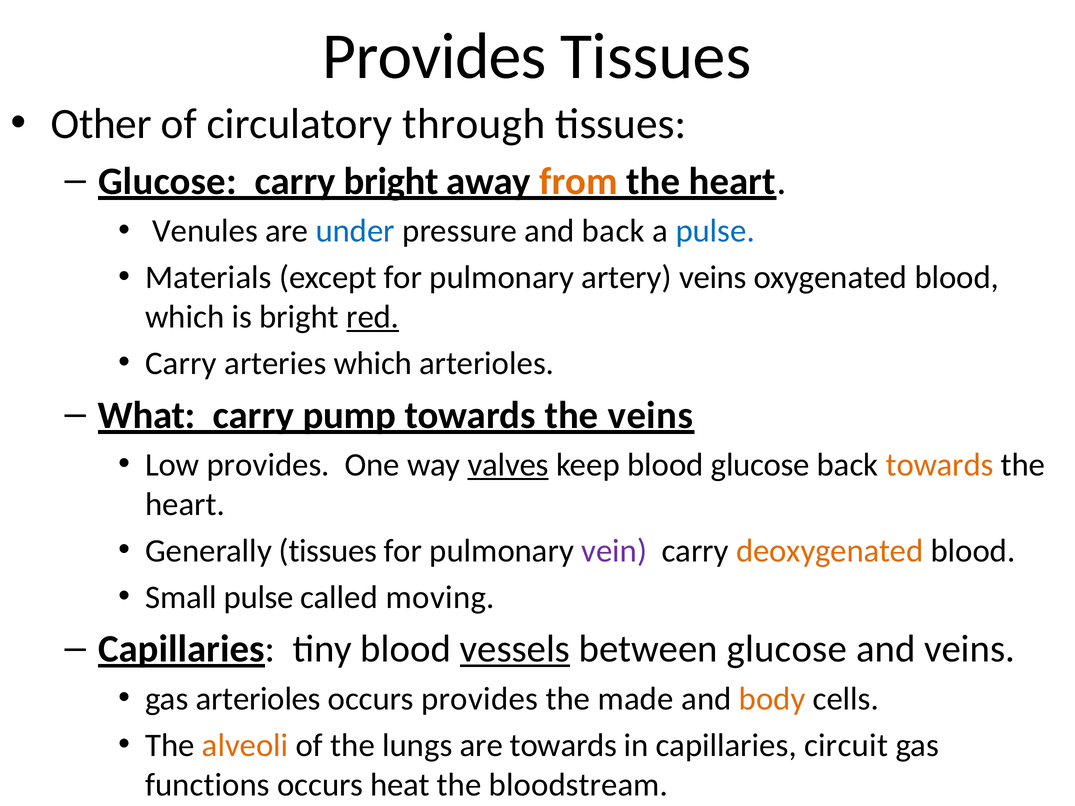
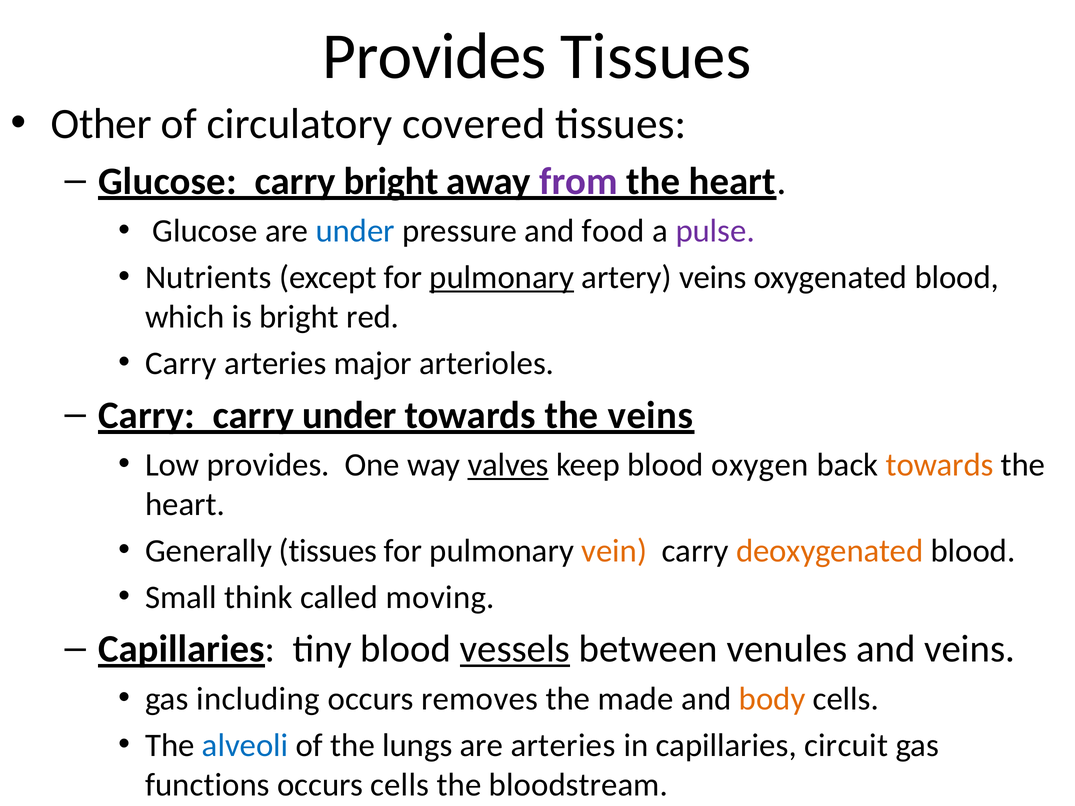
through: through -> covered (474, 124)
from colour: orange -> purple (578, 181)
Venules: Venules -> Glucose (205, 231)
and back: back -> food (613, 231)
pulse colour: blue -> purple (715, 231)
Materials: Materials -> Nutrients (208, 278)
pulmonary underline: none -> present (502, 278)
red underline: present -> none (373, 317)
arteries which: which -> major (373, 364)
What: What -> Carry (147, 415)
carry pump: pump -> under (349, 415)
blood glucose: glucose -> oxygen (760, 465)
vein colour: purple -> orange (614, 551)
Small pulse: pulse -> think (259, 598)
between glucose: glucose -> venules (787, 649)
gas arterioles: arterioles -> including (258, 699)
occurs provides: provides -> removes (480, 699)
alveoli colour: orange -> blue (245, 746)
are towards: towards -> arteries (563, 746)
occurs heat: heat -> cells (400, 785)
